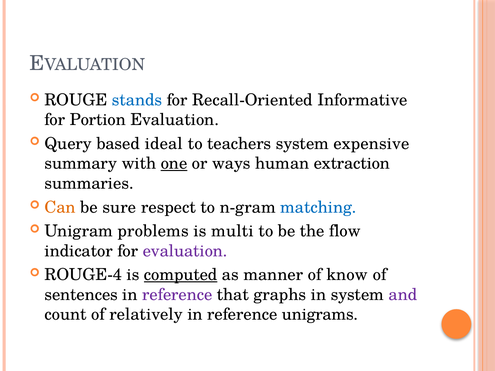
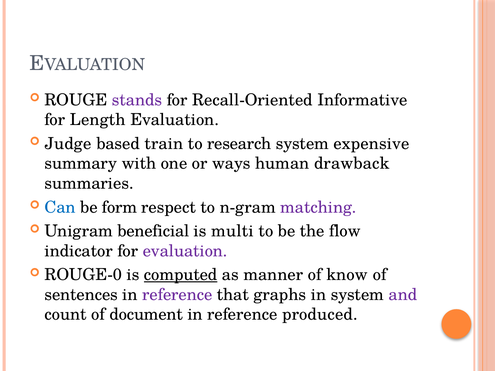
stands colour: blue -> purple (137, 100)
Portion: Portion -> Length (98, 120)
Query: Query -> Judge (68, 144)
ideal: ideal -> train (164, 144)
teachers: teachers -> research (239, 144)
one underline: present -> none (174, 164)
extraction: extraction -> drawback (352, 164)
Can colour: orange -> blue (60, 207)
sure: sure -> form (119, 207)
matching colour: blue -> purple (318, 207)
problems: problems -> beneficial (153, 231)
ROUGE-4: ROUGE-4 -> ROUGE-0 (83, 275)
relatively: relatively -> document (146, 315)
unigrams: unigrams -> produced (320, 315)
